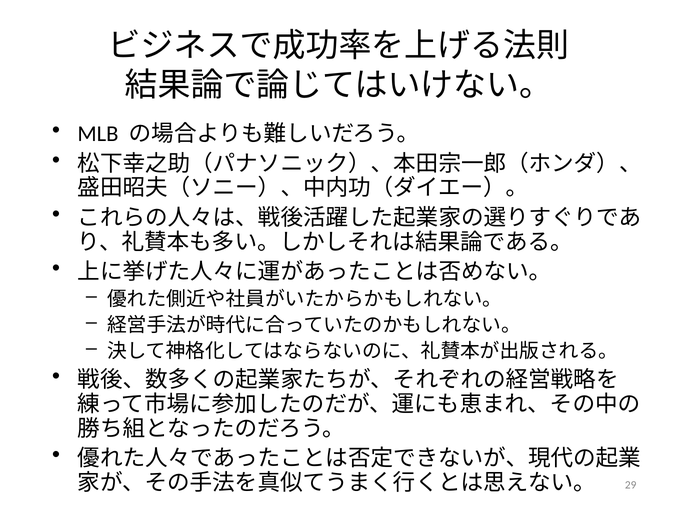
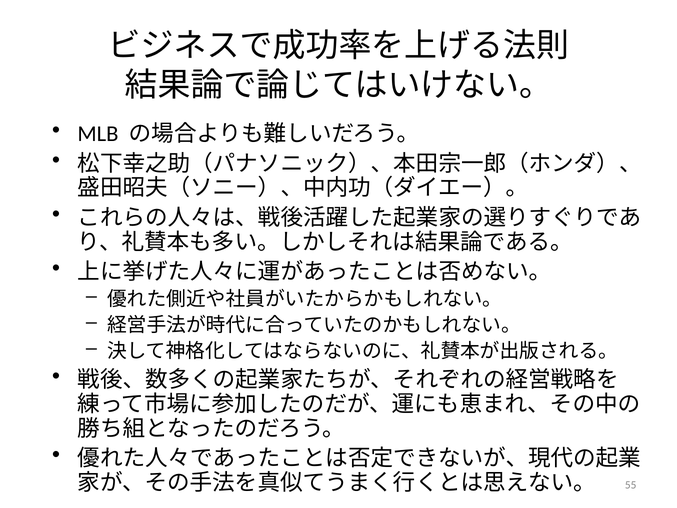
29: 29 -> 55 (631, 485)
